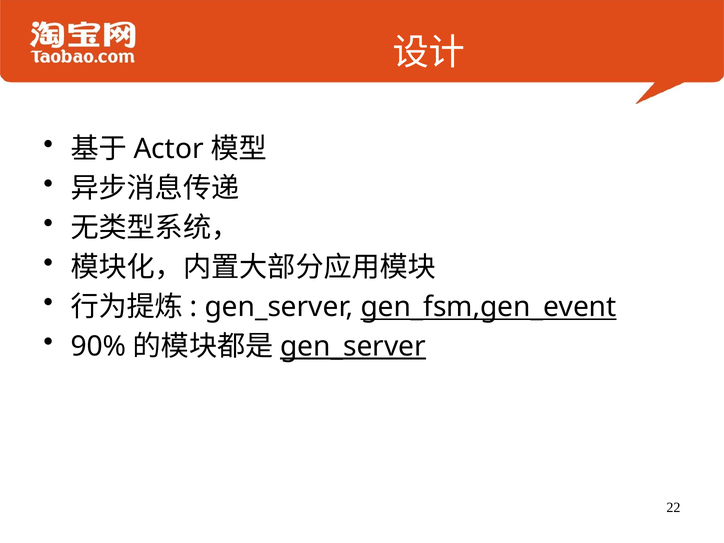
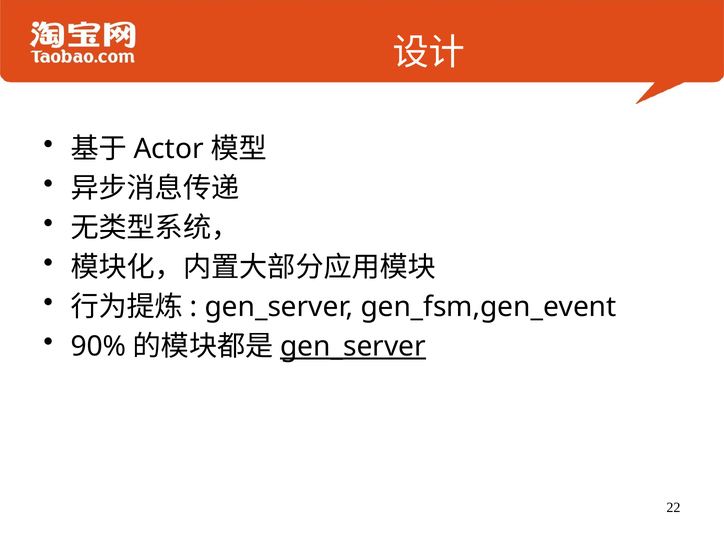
gen_fsm,gen_event underline: present -> none (488, 307)
